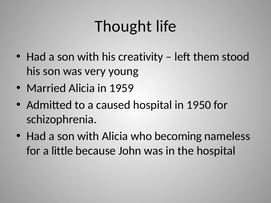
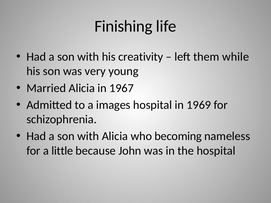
Thought: Thought -> Finishing (123, 26)
stood: stood -> while (236, 57)
1959: 1959 -> 1967 (122, 88)
caused: caused -> images (113, 105)
1950: 1950 -> 1969 (199, 105)
